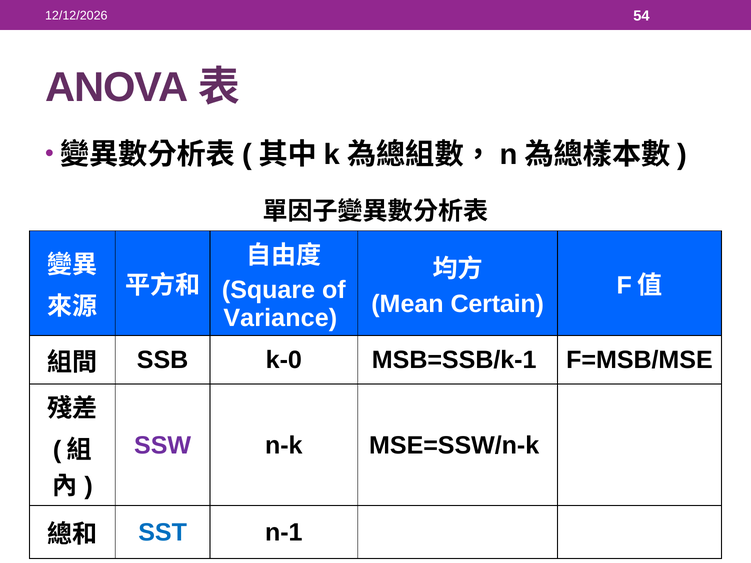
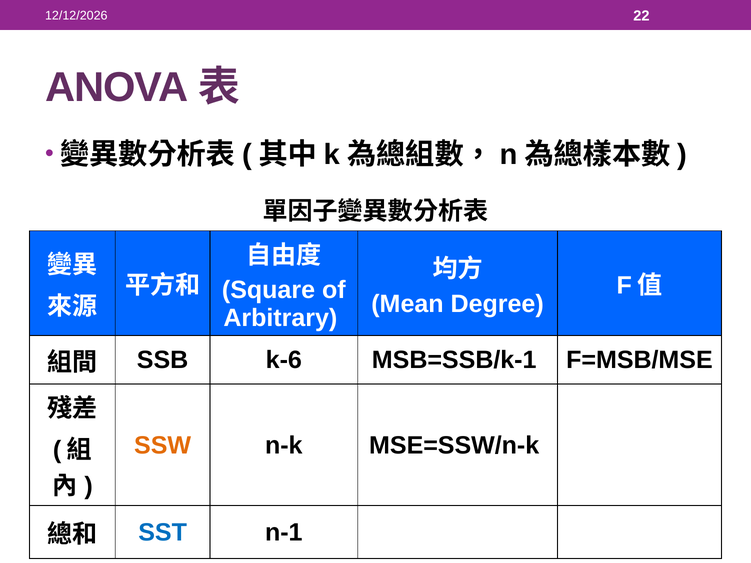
54: 54 -> 22 (641, 16)
Certain: Certain -> Degree (497, 304)
Variance: Variance -> Arbitrary (280, 318)
k-0: k-0 -> k-6 (284, 360)
SSW colour: purple -> orange (163, 445)
